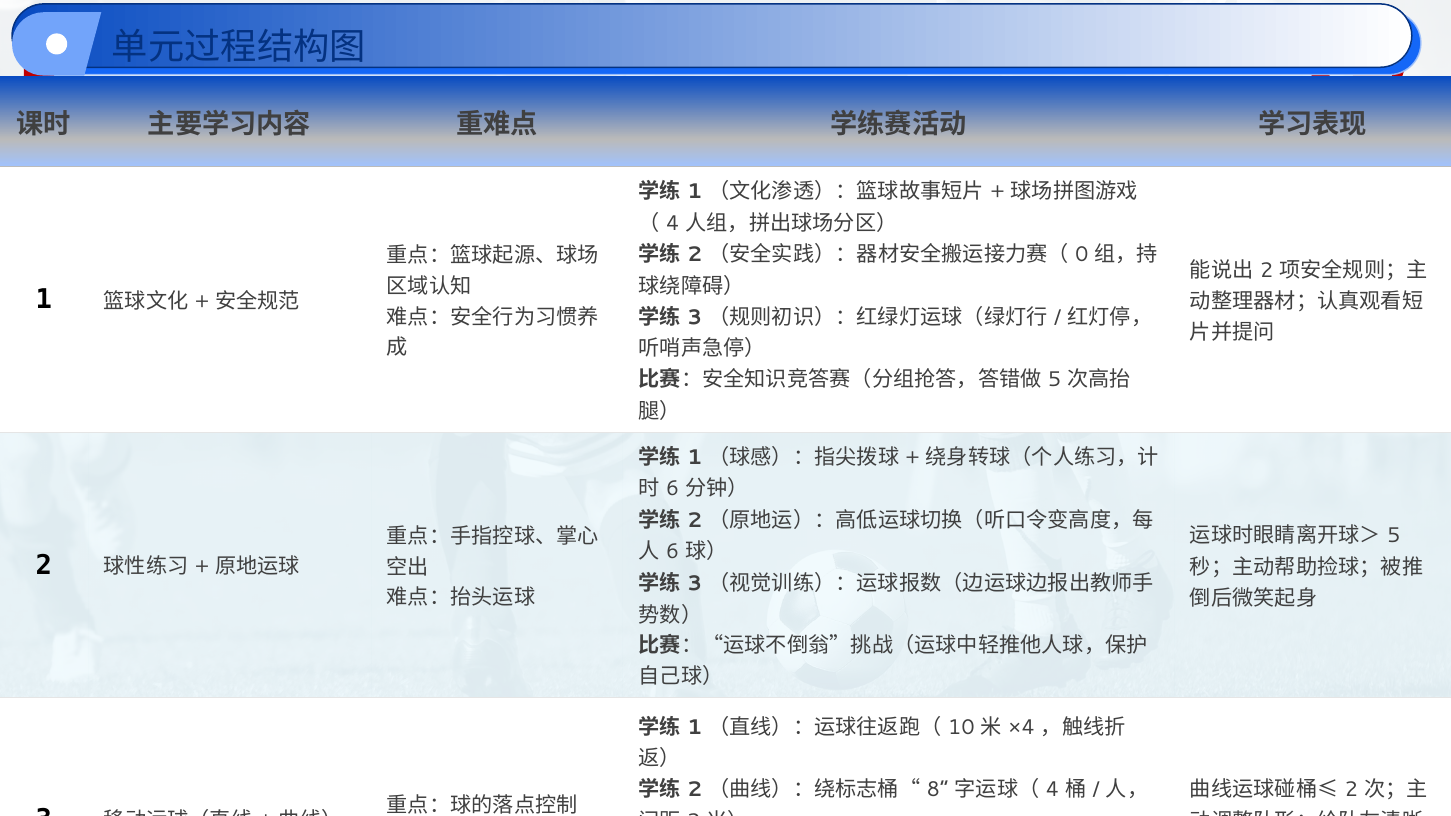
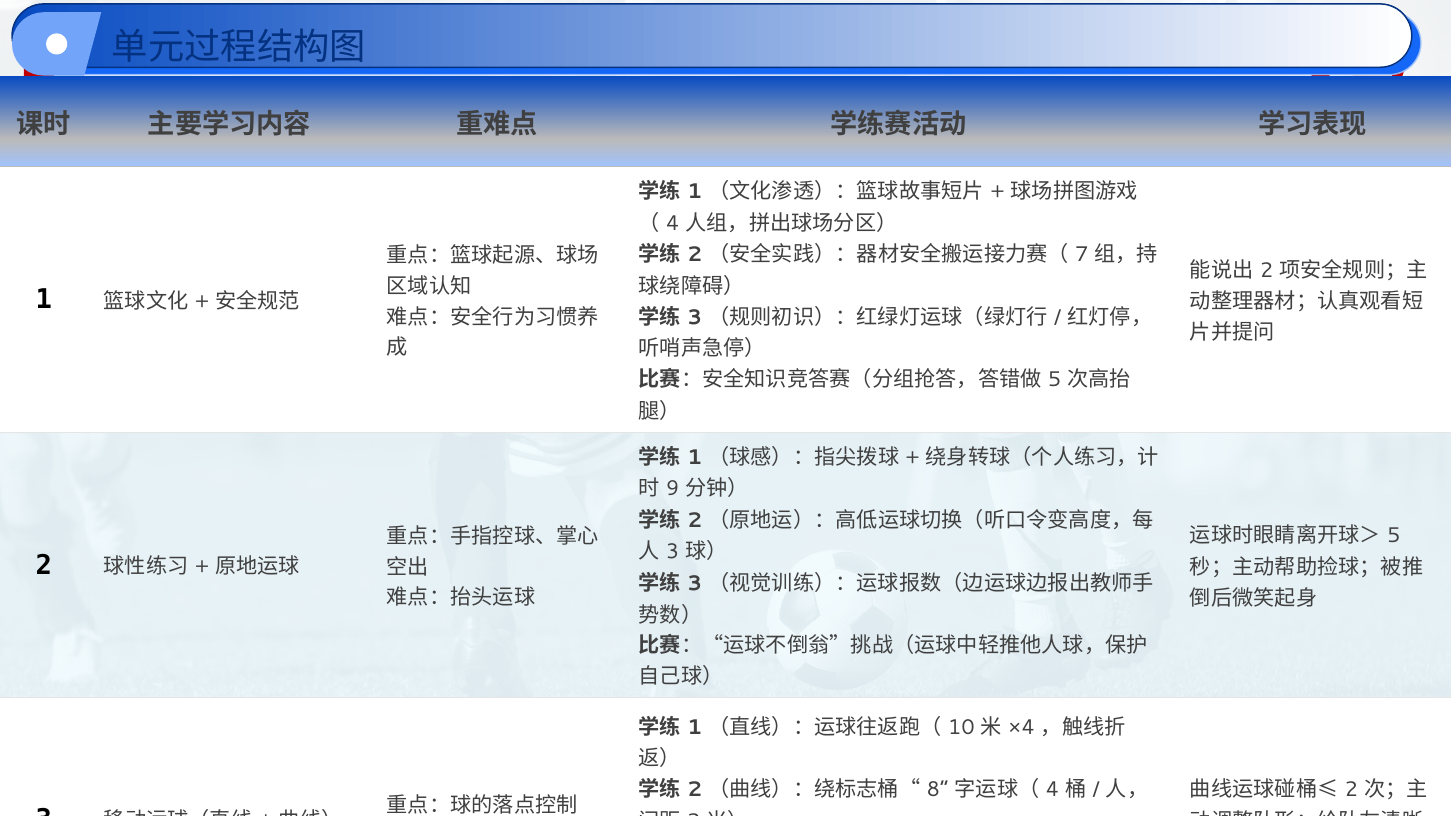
0: 0 -> 7 (1082, 255)
6: 6 -> 9 (673, 489)
6: 6 -> 3 (673, 552)
